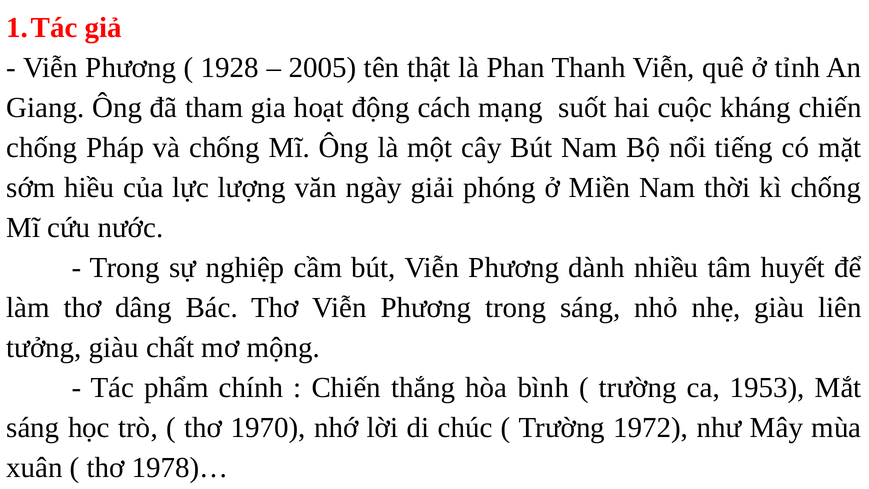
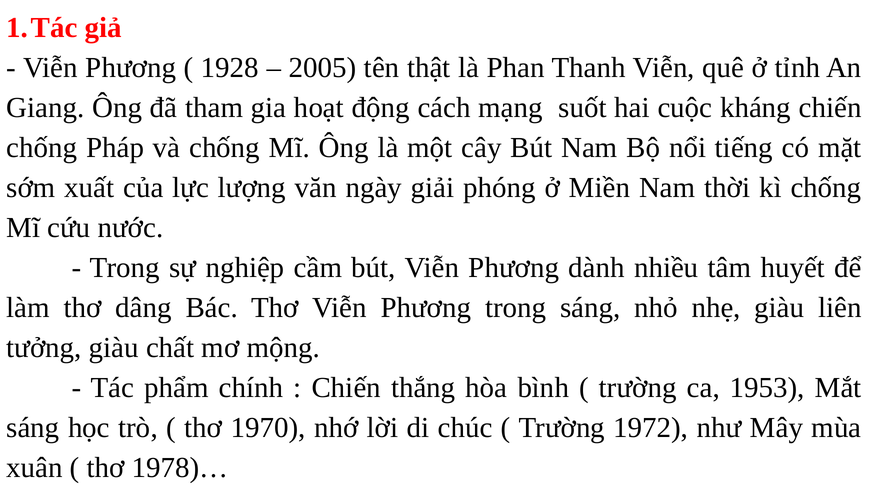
hiều: hiều -> xuất (89, 188)
